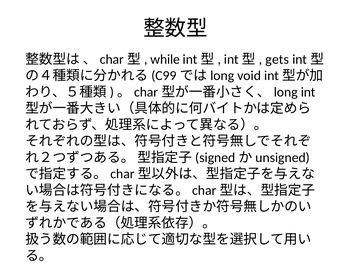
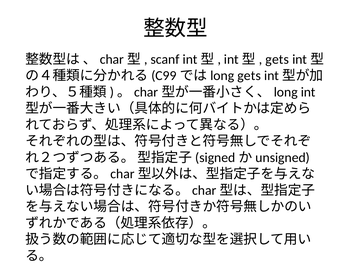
while: while -> scanf (165, 59)
void: void -> gets (249, 76)
